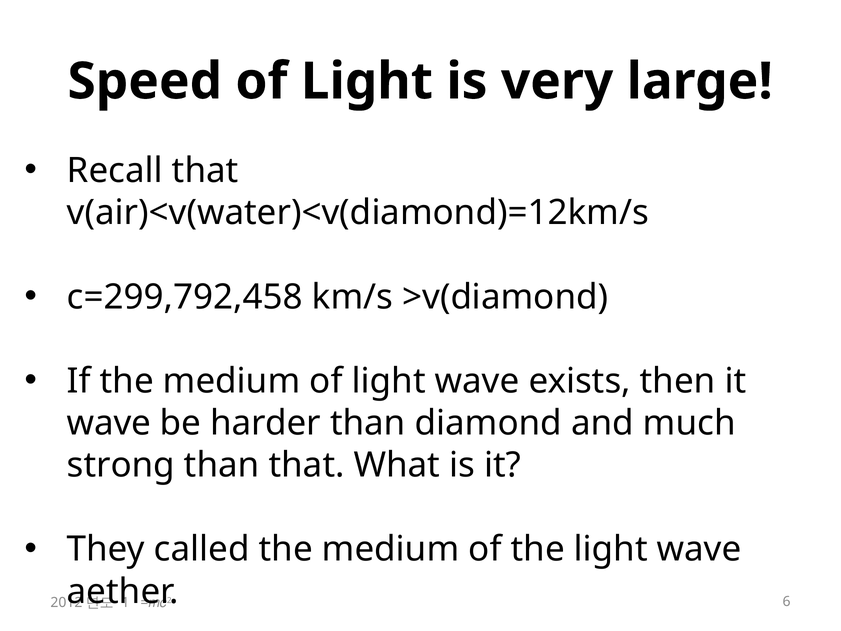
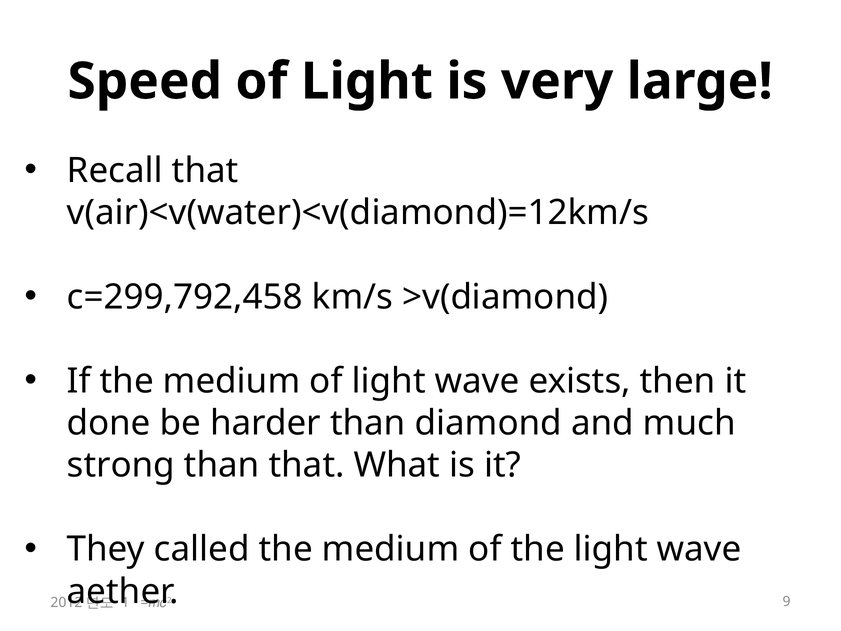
wave: wave -> done (109, 423)
6: 6 -> 9 (787, 601)
